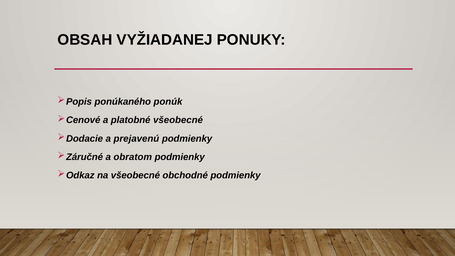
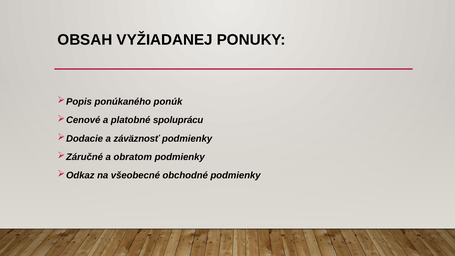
platobné všeobecné: všeobecné -> spoluprácu (178, 120)
prejavenú: prejavenú -> záväznosť (137, 139)
